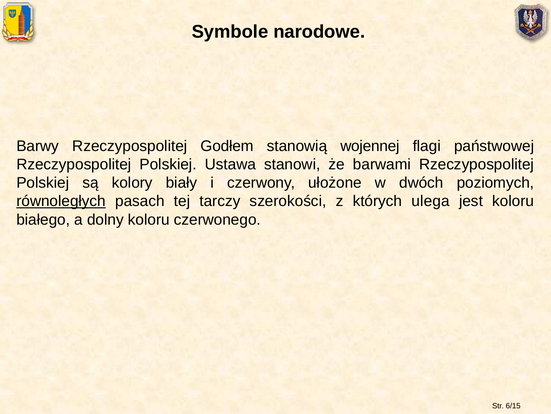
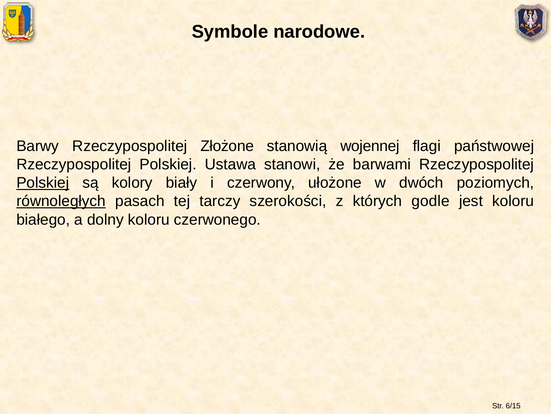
Godłem: Godłem -> Złożone (227, 146)
Polskiej underline: none -> present (43, 182)
ulega: ulega -> godle (431, 201)
